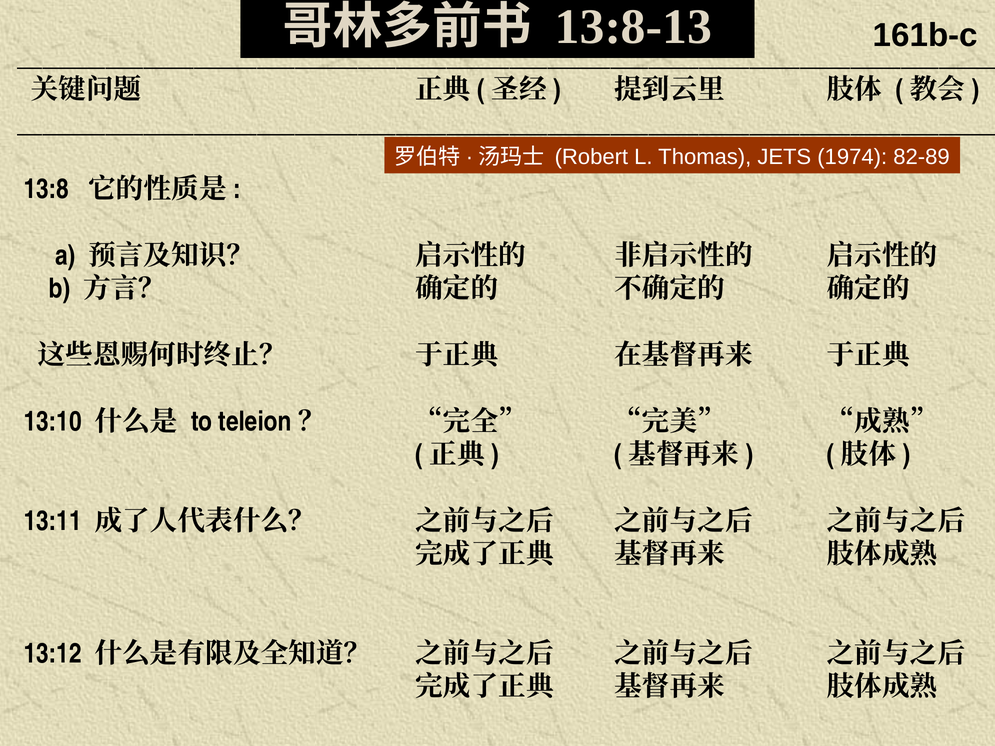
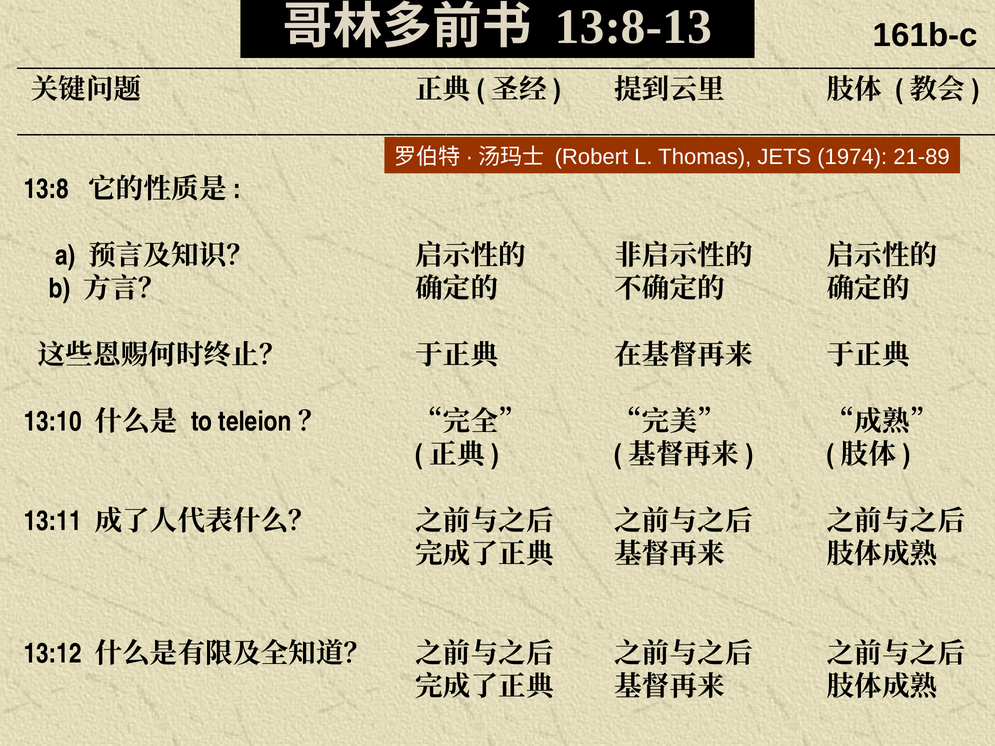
82-89: 82-89 -> 21-89 (922, 157)
